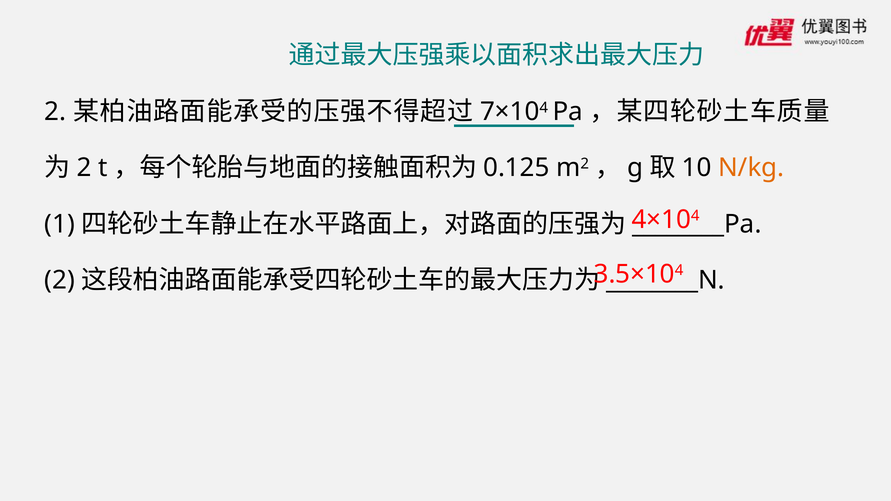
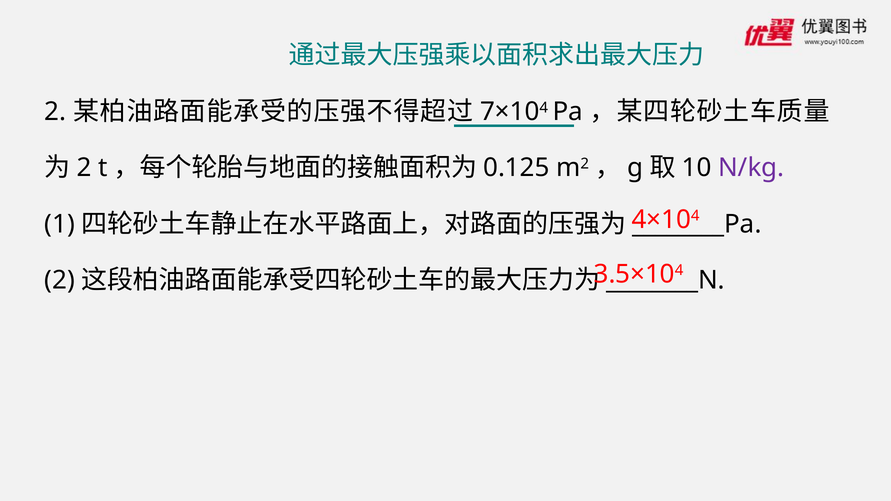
N/kg colour: orange -> purple (751, 168)
